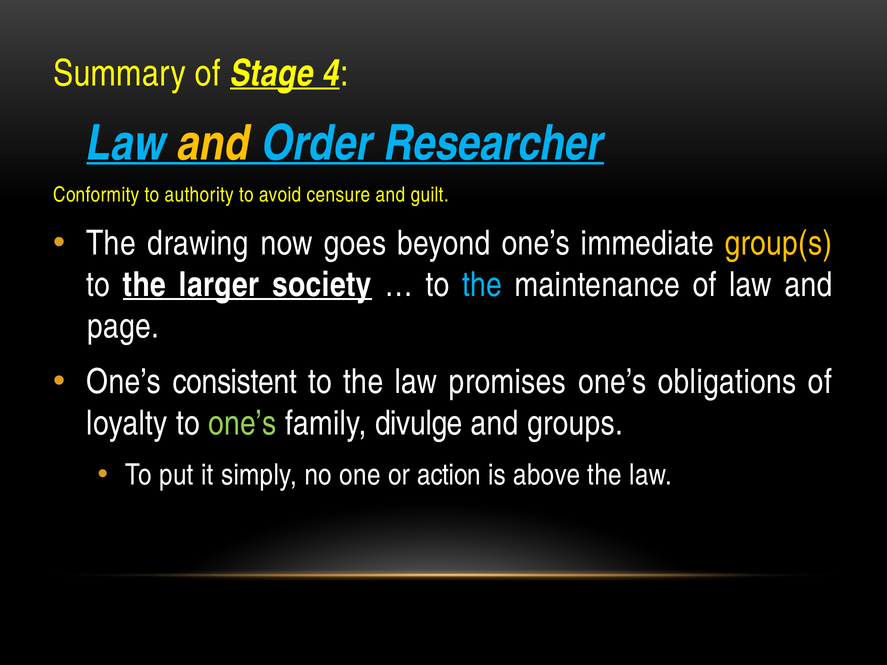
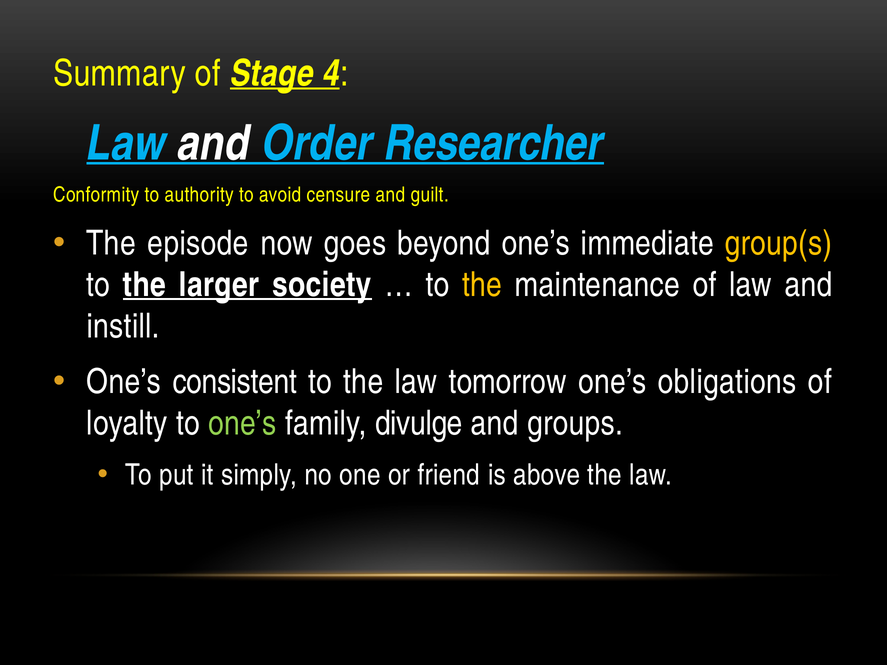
and colour: yellow -> white (213, 143)
drawing: drawing -> episode (198, 244)
the colour: light blue -> yellow (482, 285)
page: page -> instill (123, 327)
promises: promises -> tomorrow (508, 382)
action: action -> friend (449, 475)
